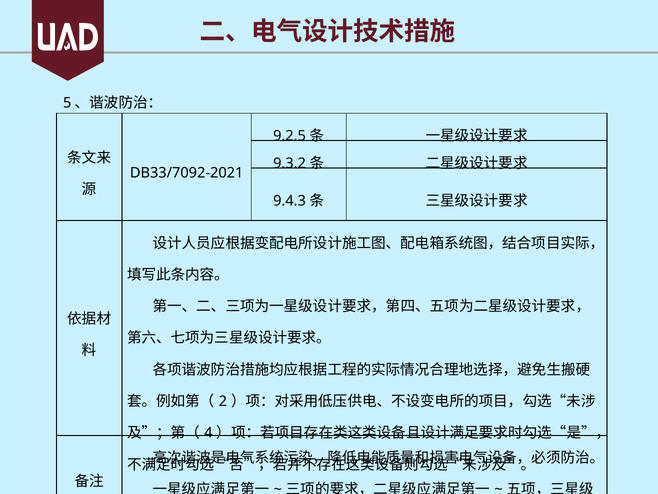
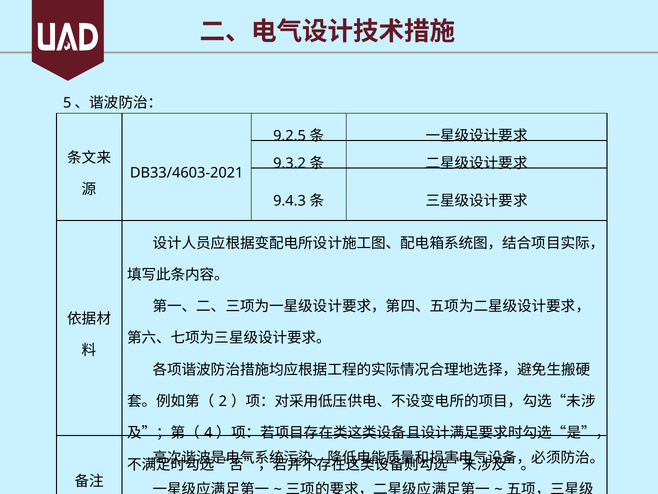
DB33/7092-2021: DB33/7092-2021 -> DB33/4603-2021 (187, 173)
